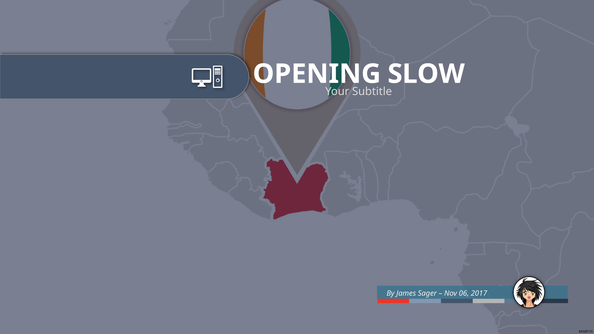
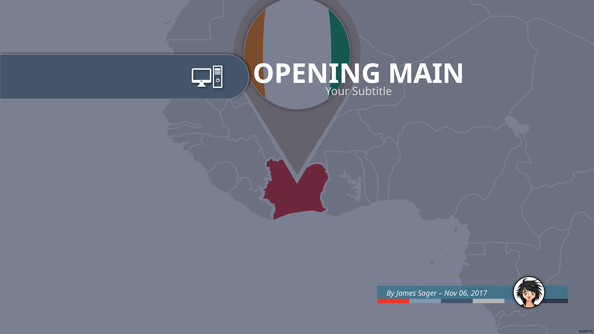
SLOW: SLOW -> MAIN (426, 74)
